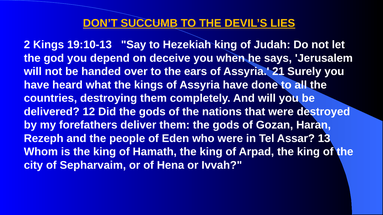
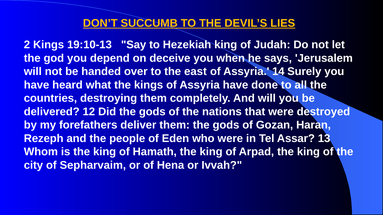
ears: ears -> east (195, 72)
21: 21 -> 14 (278, 72)
